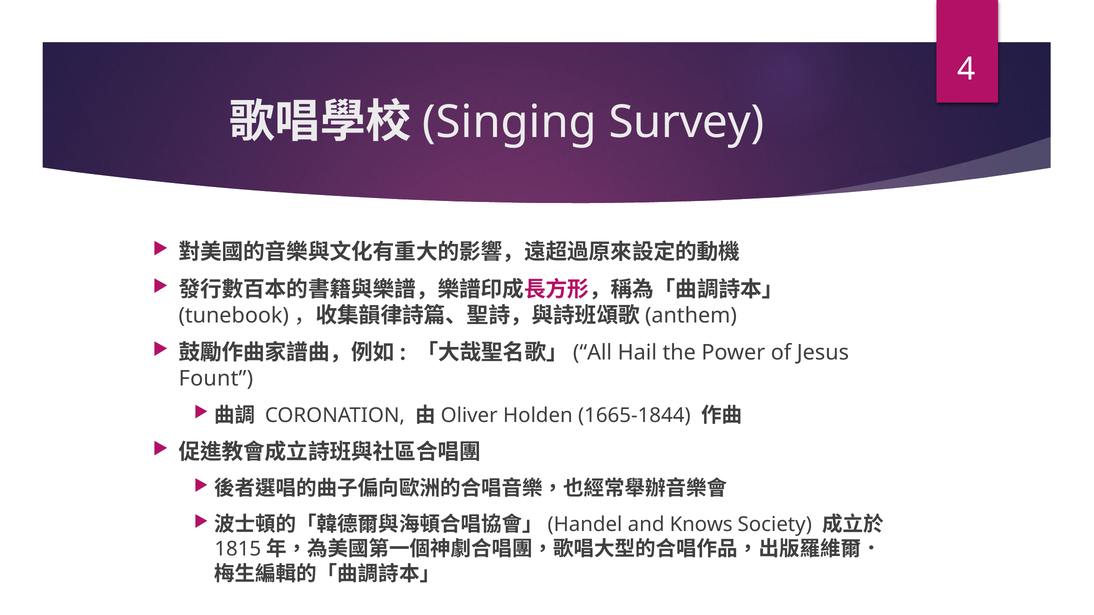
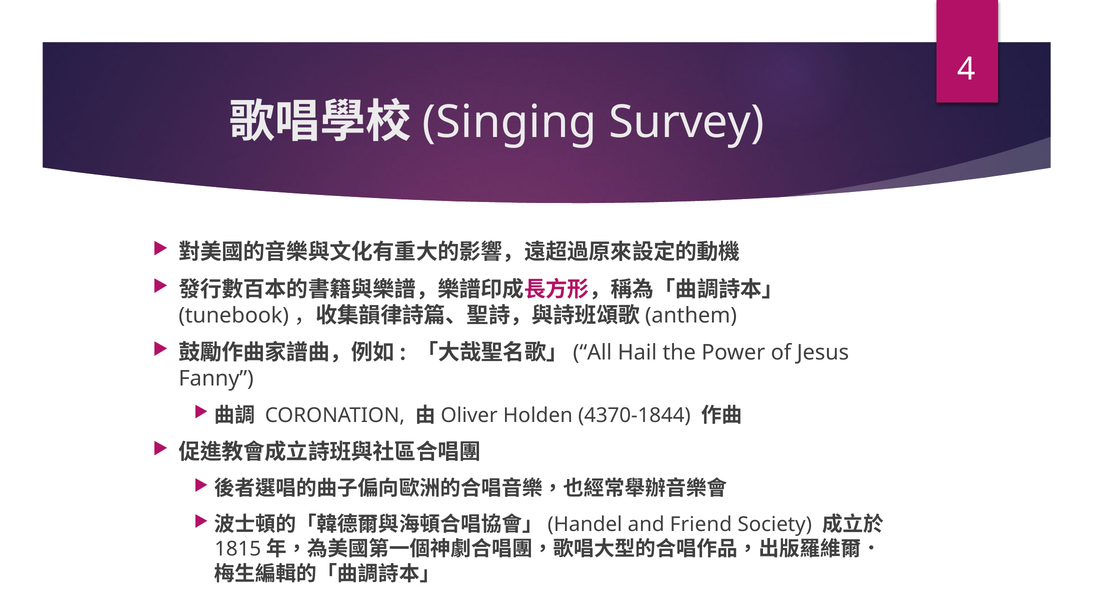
Fount: Fount -> Fanny (216, 379)
1665-1844: 1665-1844 -> 4370-1844 (634, 416)
Knows: Knows -> Friend (701, 525)
